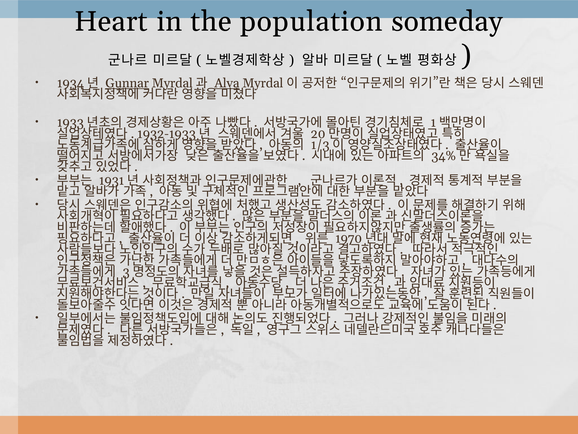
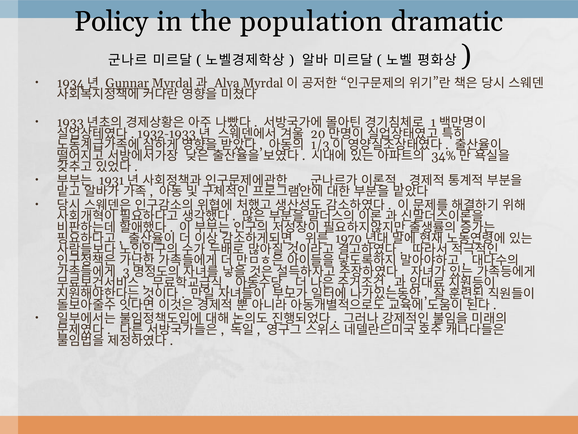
Heart: Heart -> Policy (111, 22)
someday: someday -> dramatic (447, 22)
Alva underline: present -> none (227, 83)
